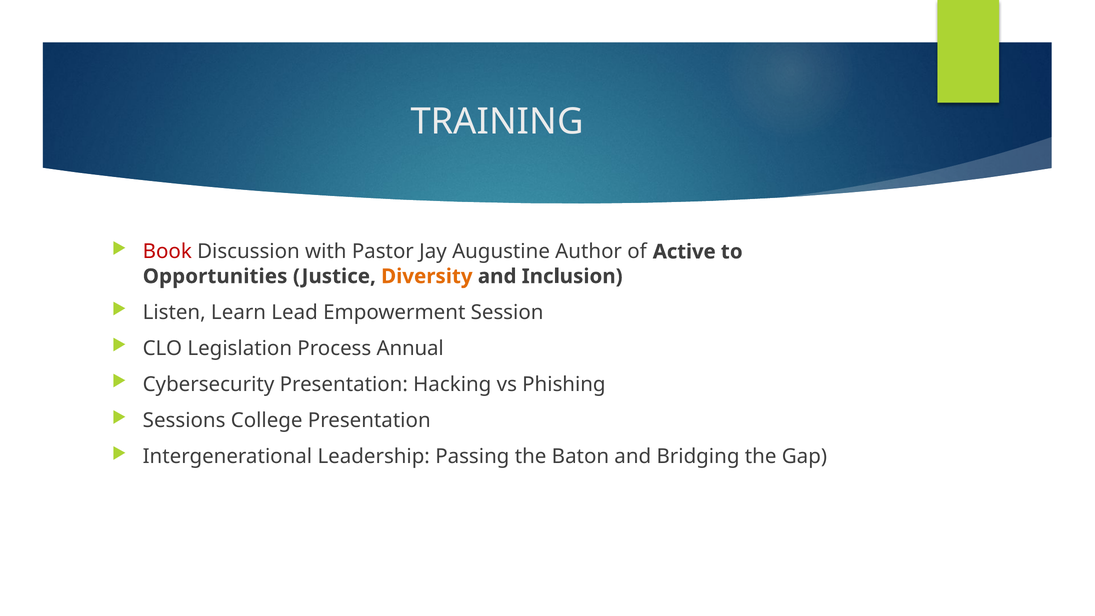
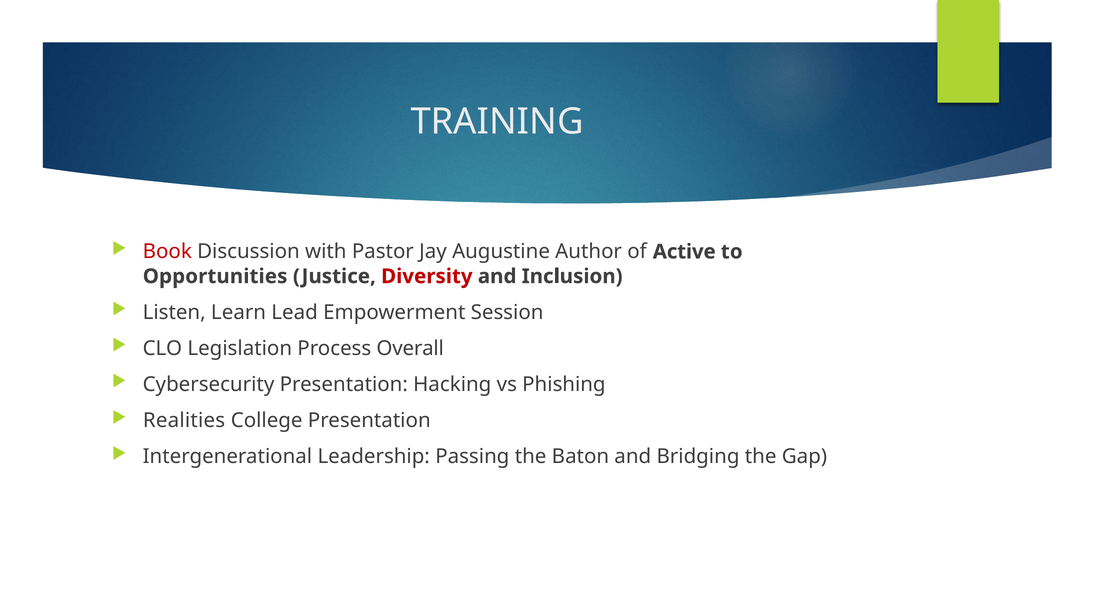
Diversity colour: orange -> red (427, 276)
Annual: Annual -> Overall (410, 348)
Sessions: Sessions -> Realities (184, 421)
